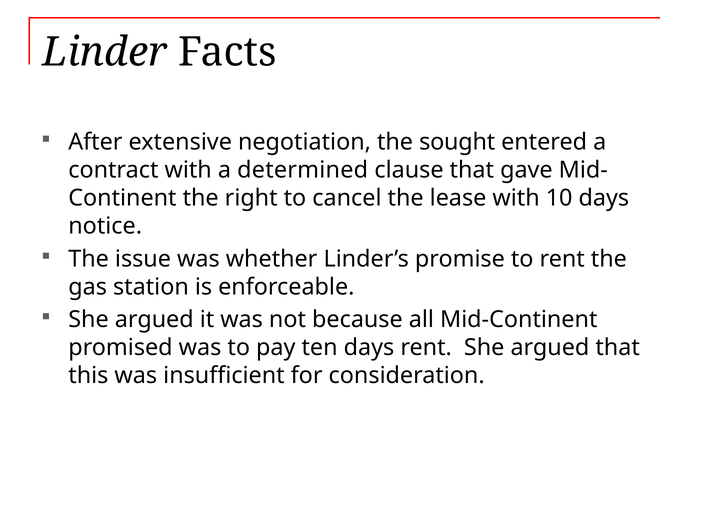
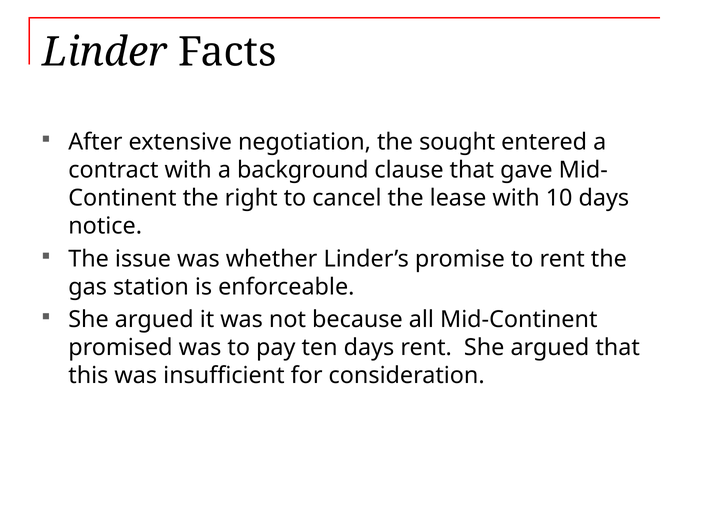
determined: determined -> background (303, 170)
